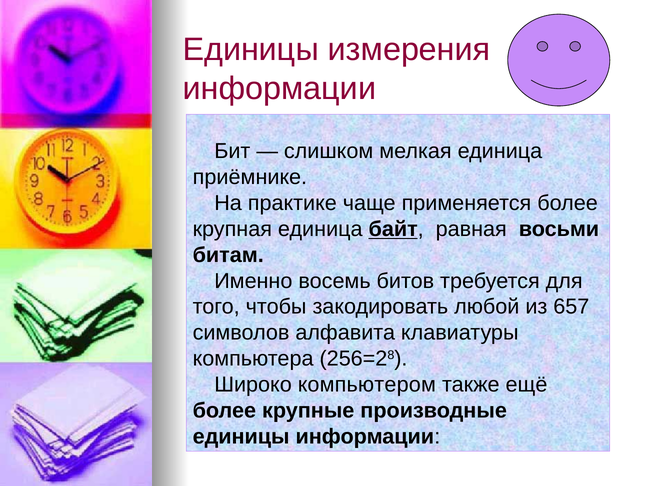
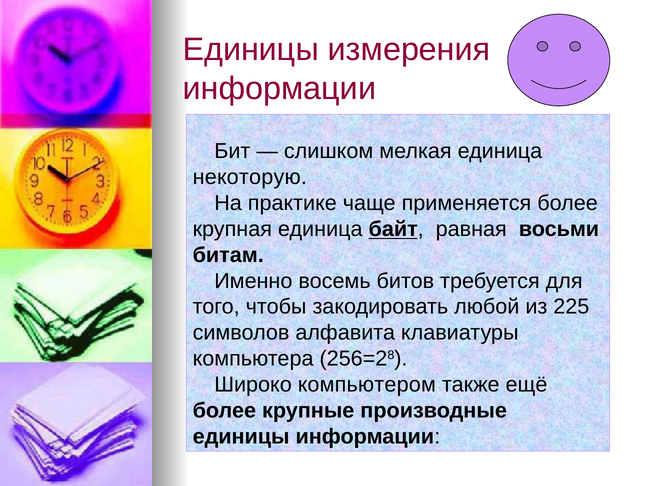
приёмнике: приёмнике -> некоторую (250, 177)
657: 657 -> 225 (571, 307)
